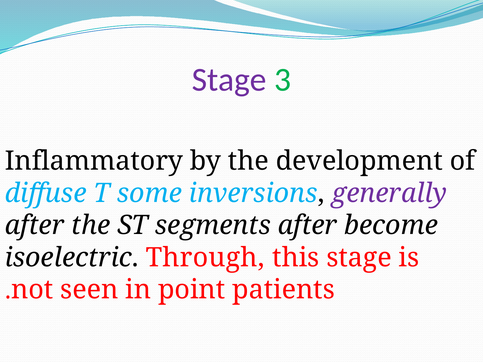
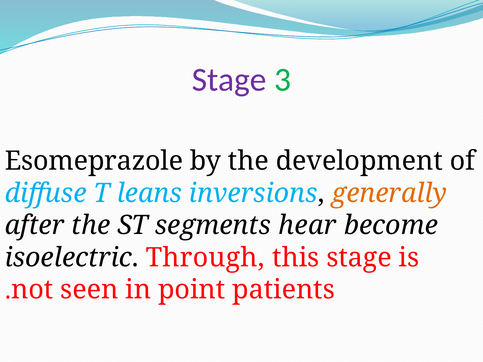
Inflammatory: Inflammatory -> Esomeprazole (94, 161)
some: some -> leans (149, 193)
generally colour: purple -> orange (389, 193)
segments after: after -> hear (307, 226)
